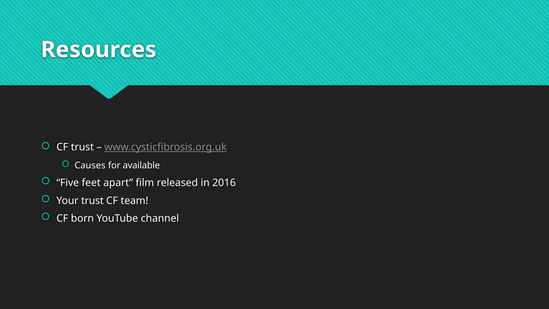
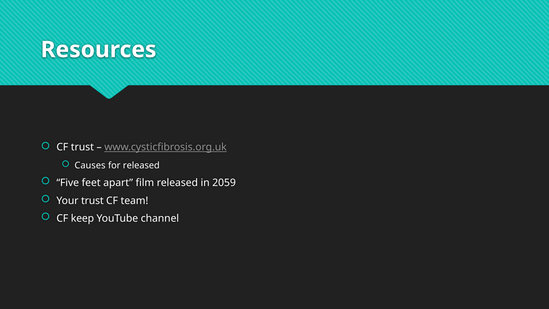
for available: available -> released (141, 165)
2016: 2016 -> 2059 (224, 183)
born: born -> keep (82, 218)
